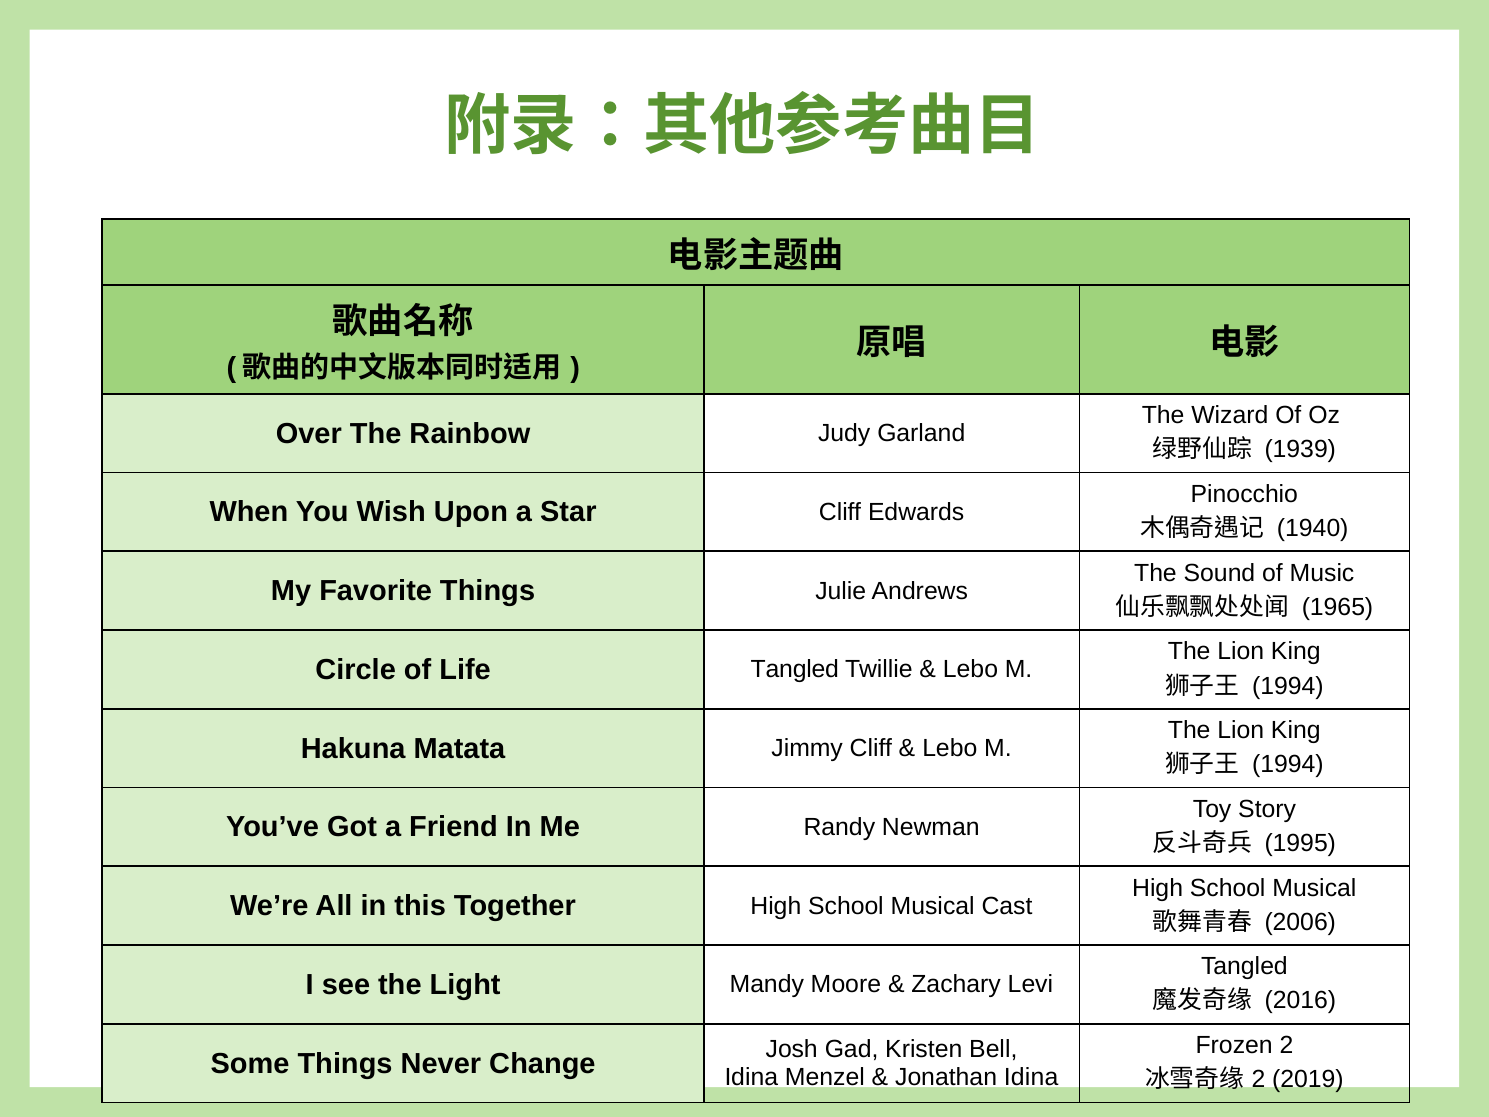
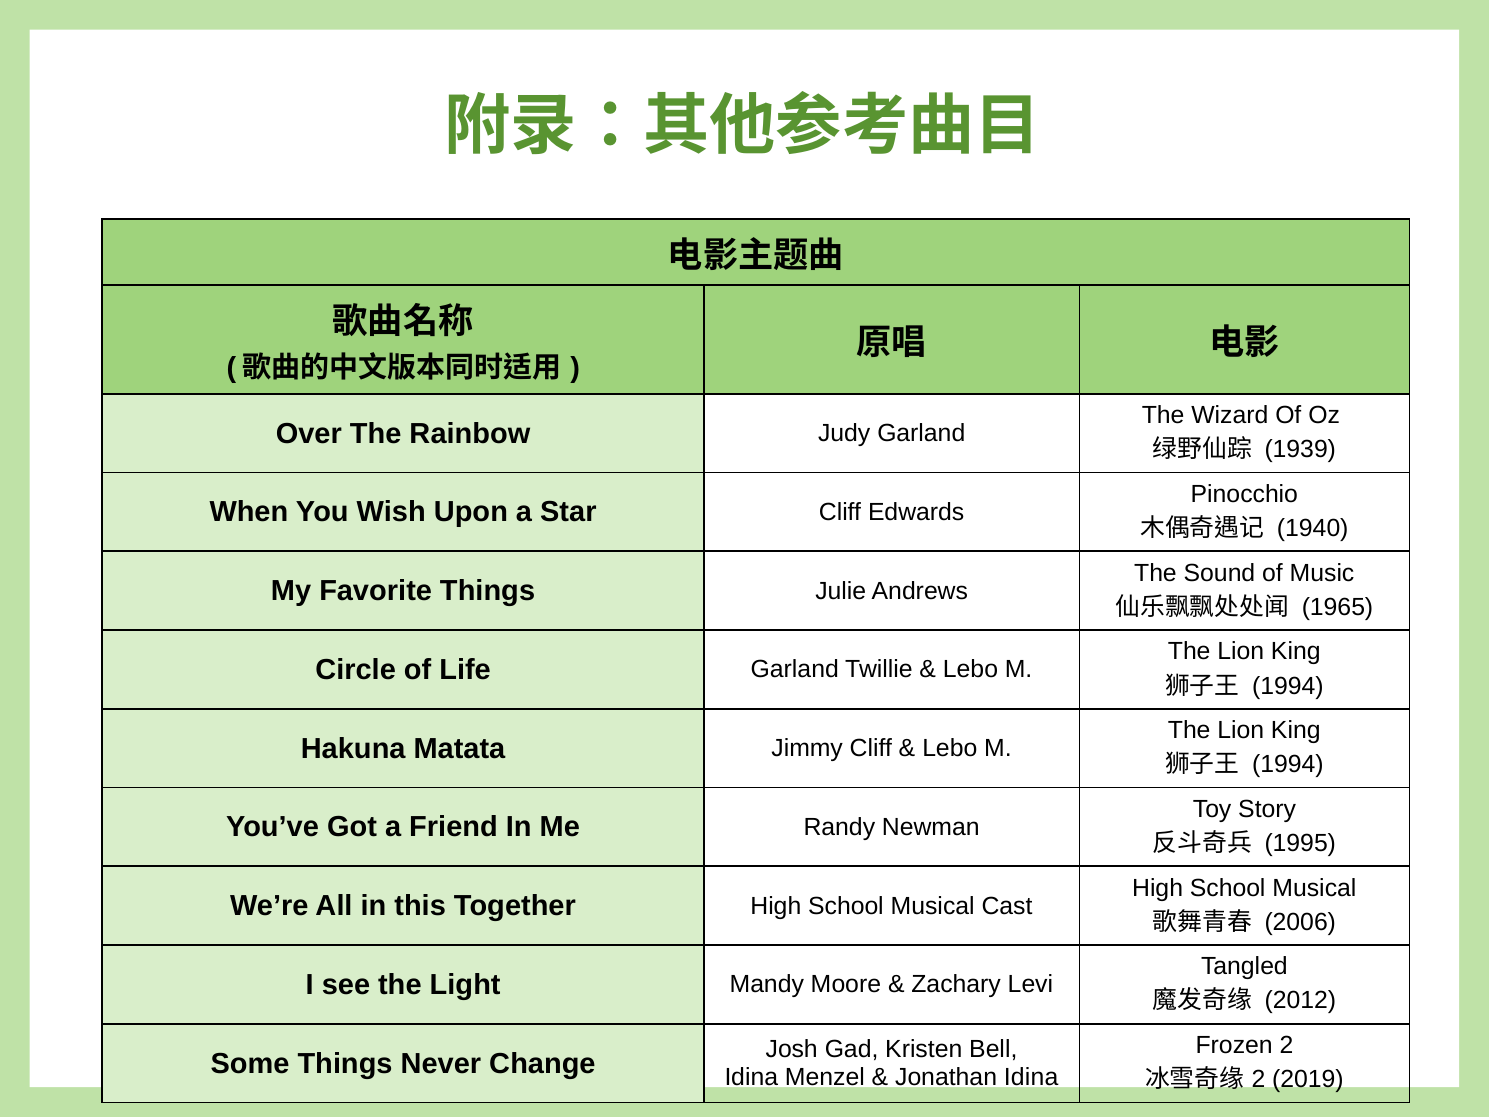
Life Tangled: Tangled -> Garland (795, 670)
2016: 2016 -> 2012 (1300, 1001)
